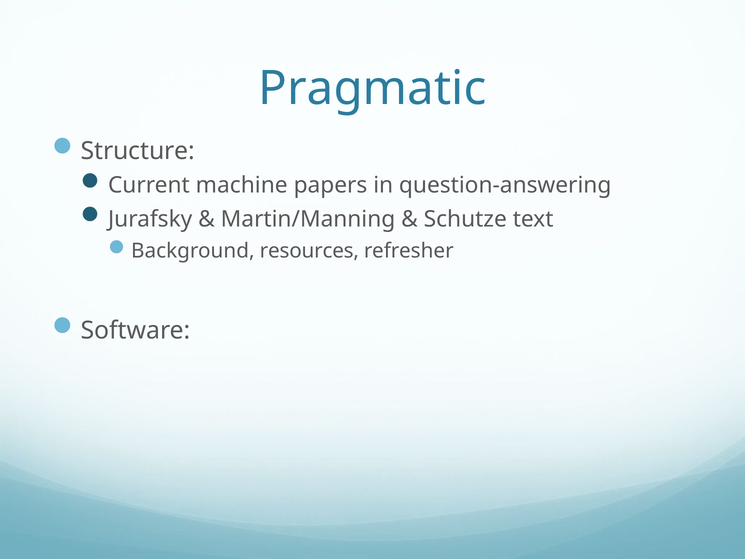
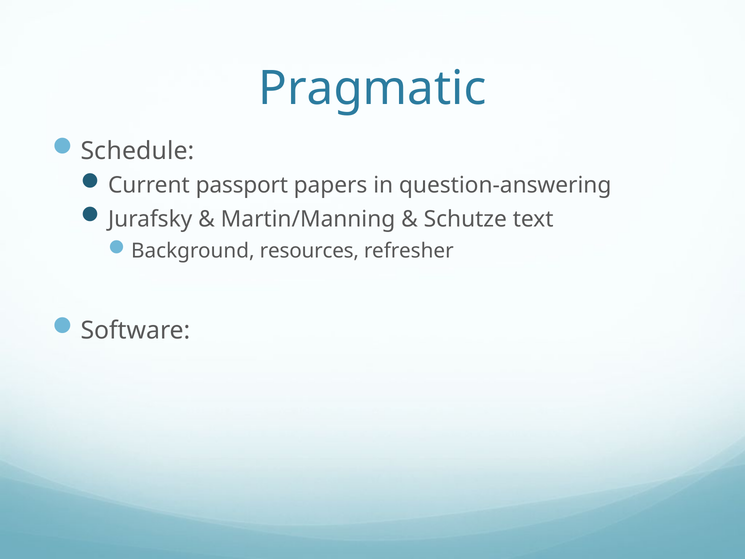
Structure: Structure -> Schedule (138, 151)
machine: machine -> passport (242, 185)
